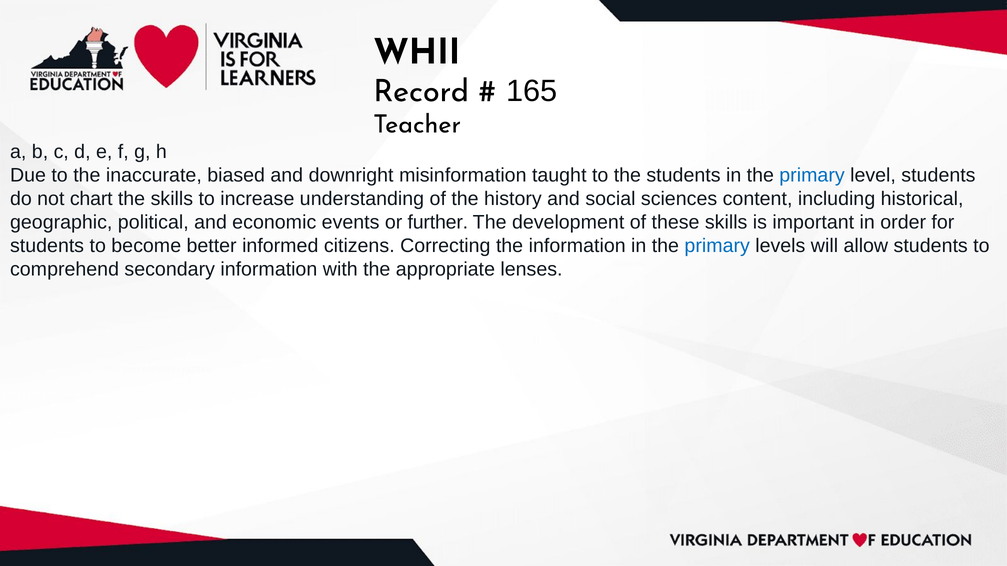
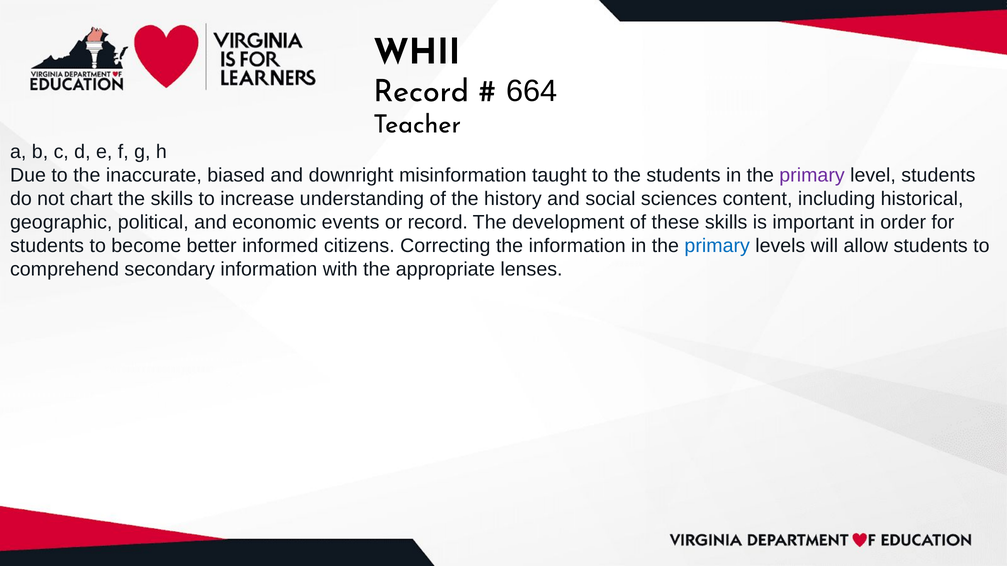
165: 165 -> 664 (532, 91)
primary colour: blue -> purple (812, 175)
or further: further -> record (438, 222)
